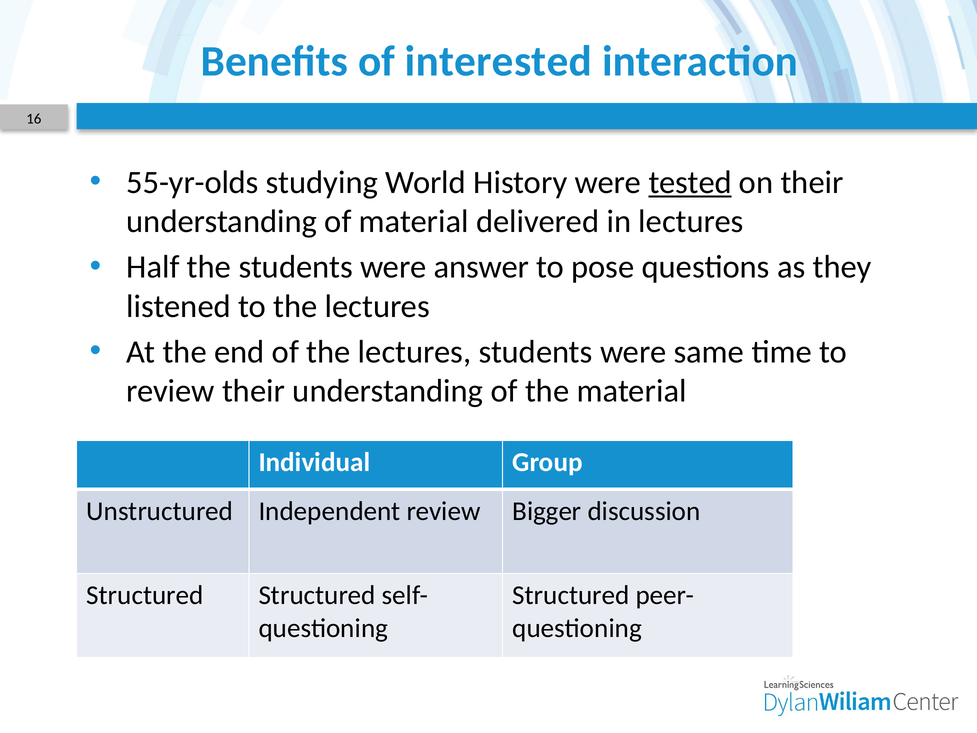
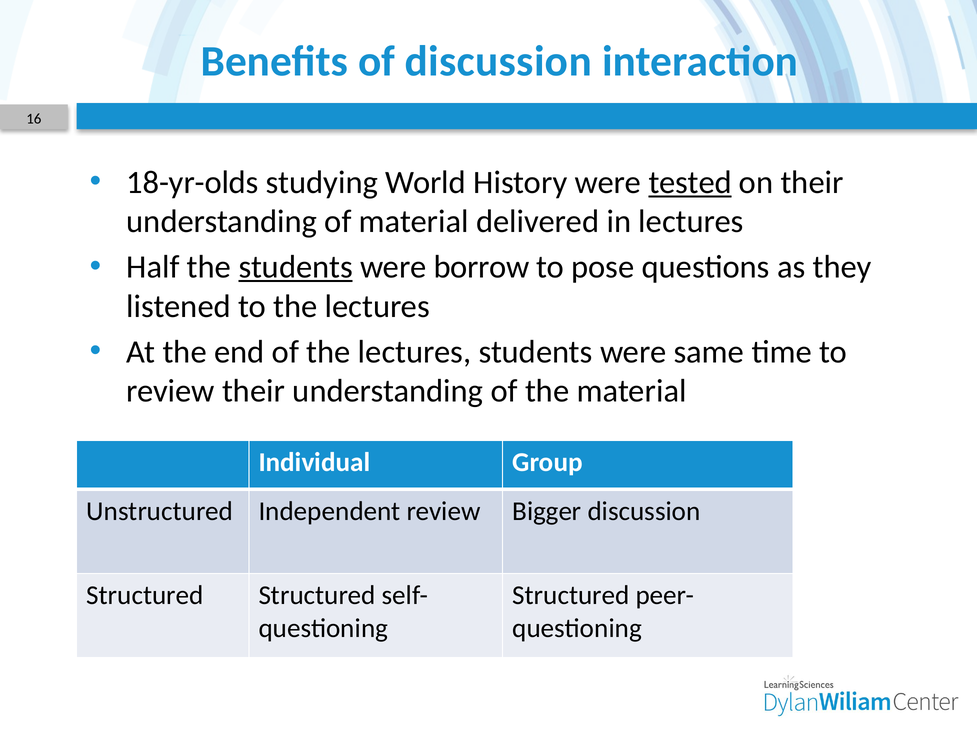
of interested: interested -> discussion (498, 61)
55-yr-olds: 55-yr-olds -> 18-yr-olds (193, 182)
students underline: none -> present (296, 267)
answer: answer -> borrow (481, 267)
